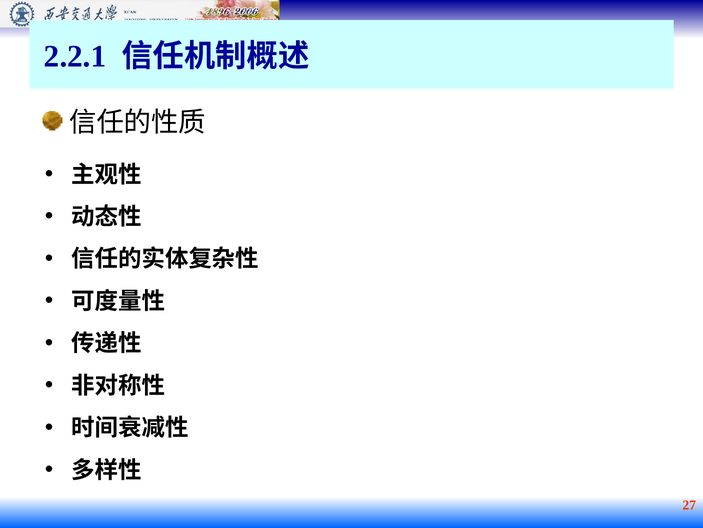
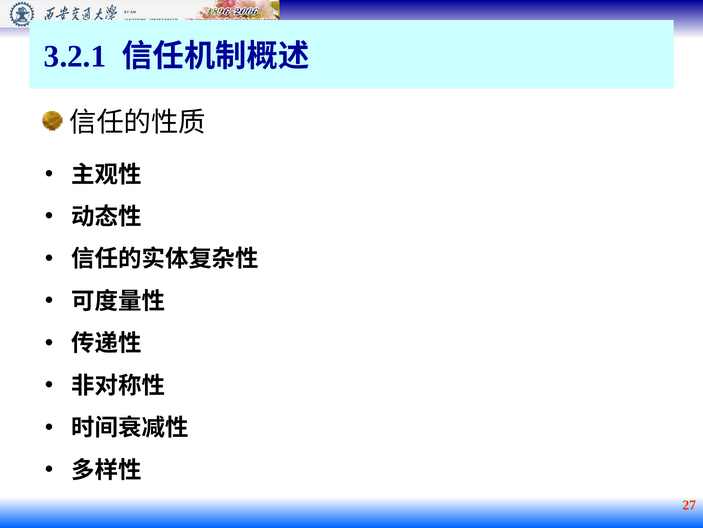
2.2.1: 2.2.1 -> 3.2.1 (75, 56)
